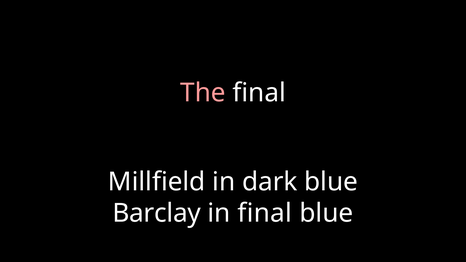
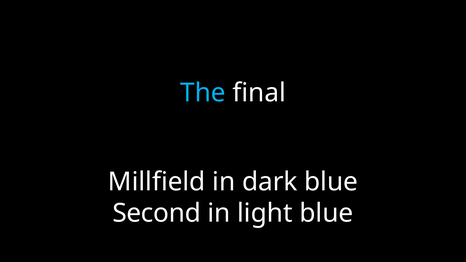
The colour: pink -> light blue (203, 93)
Barclay: Barclay -> Second (157, 213)
in final: final -> light (265, 213)
